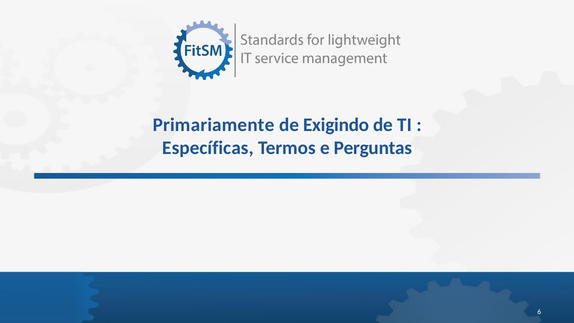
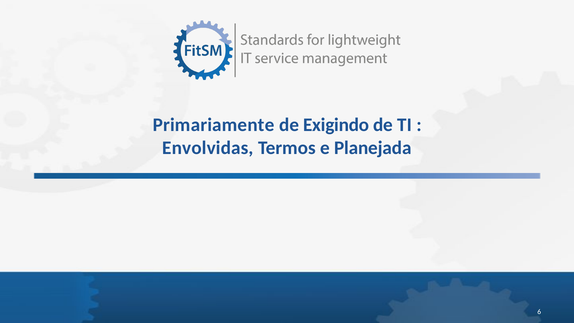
Específicas: Específicas -> Envolvidas (208, 148)
Perguntas: Perguntas -> Planejada (373, 148)
